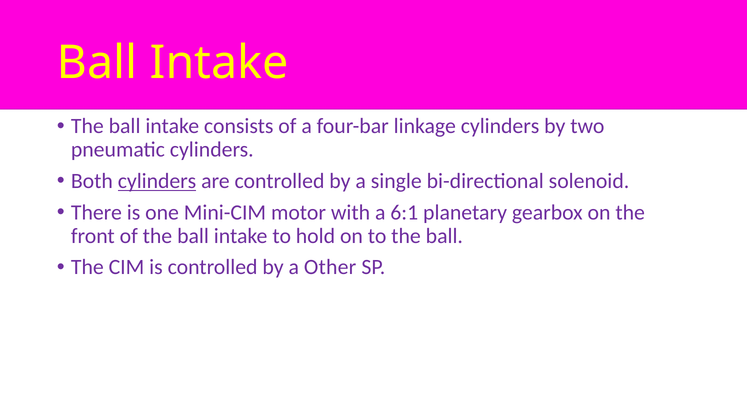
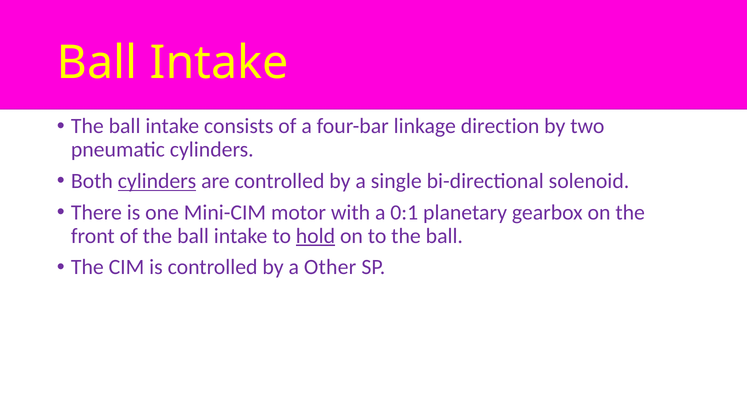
linkage cylinders: cylinders -> direction (500, 126)
6:1: 6:1 -> 0:1 (404, 212)
hold underline: none -> present (315, 236)
